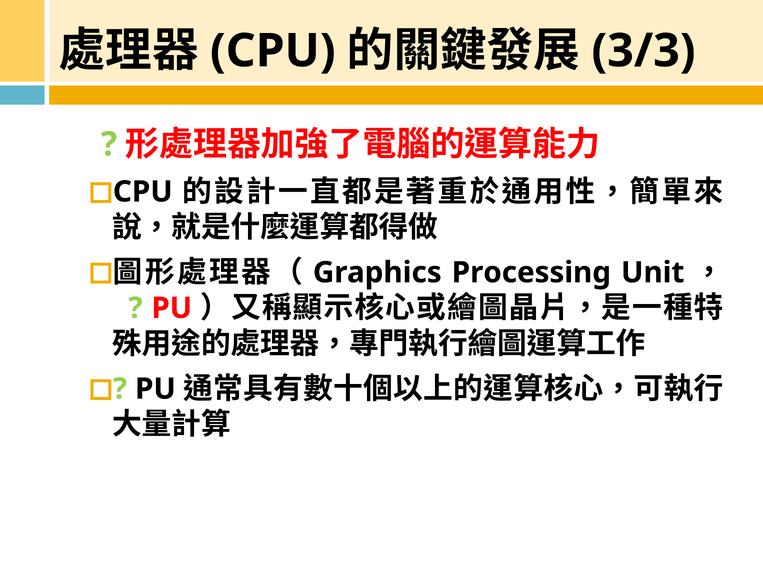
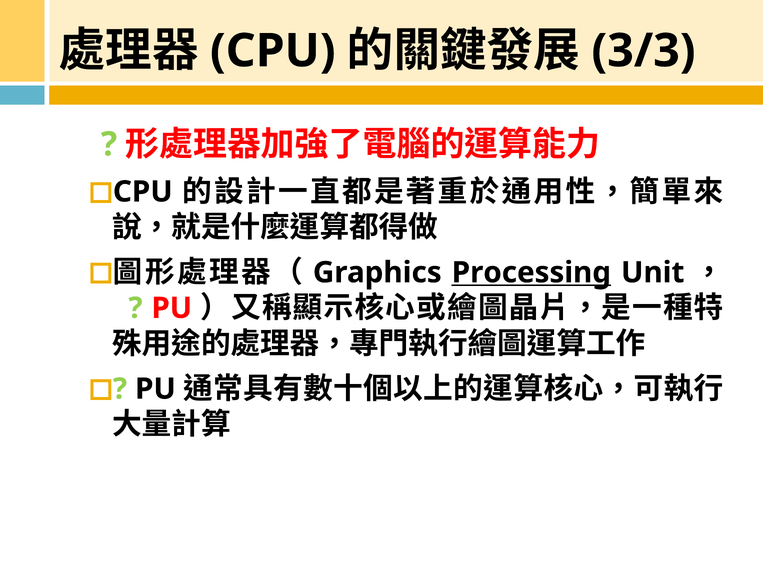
Processing underline: none -> present (531, 273)
